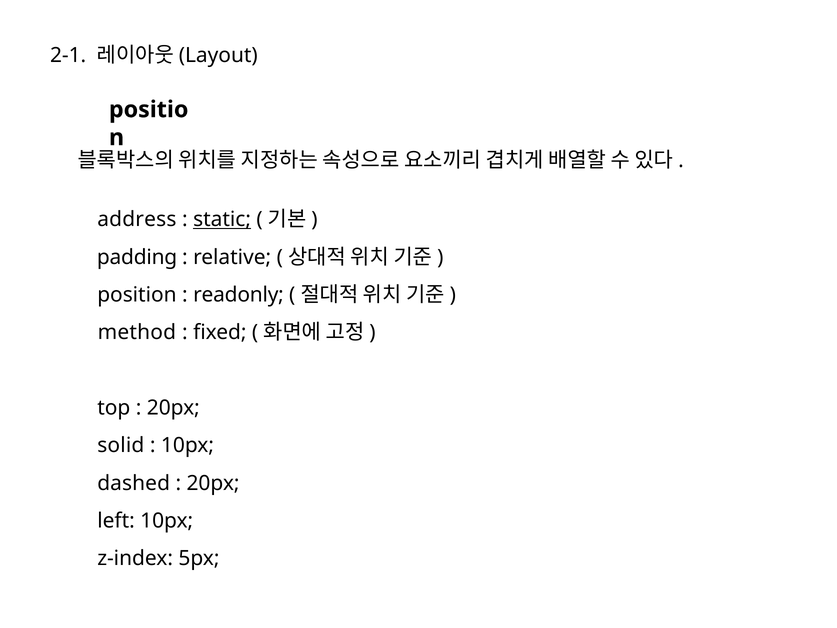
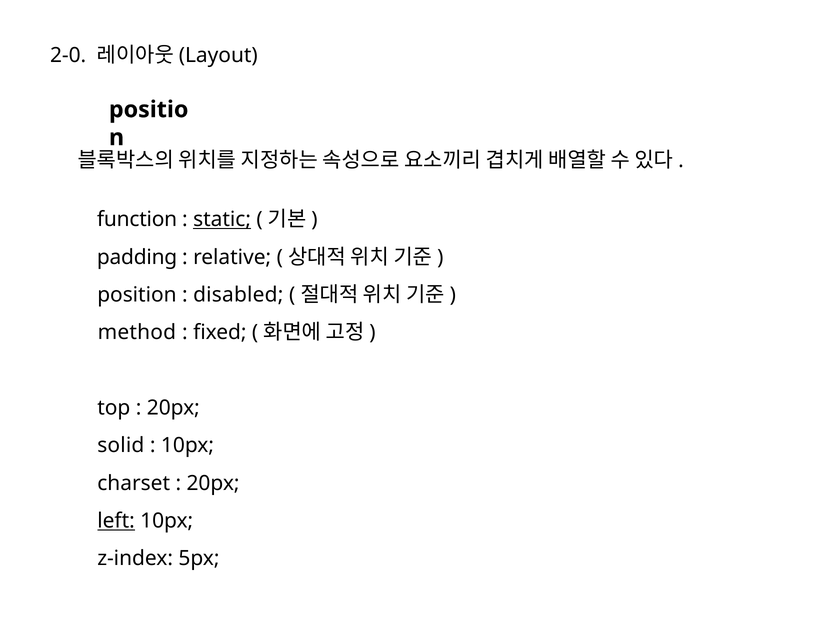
2-1: 2-1 -> 2-0 (68, 55)
address: address -> function (137, 219)
readonly: readonly -> disabled (238, 295)
dashed: dashed -> charset (134, 483)
left underline: none -> present (116, 521)
